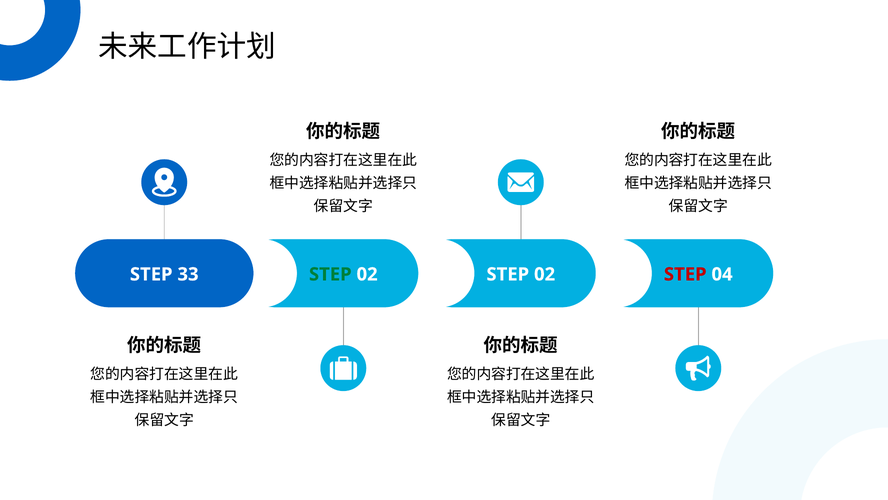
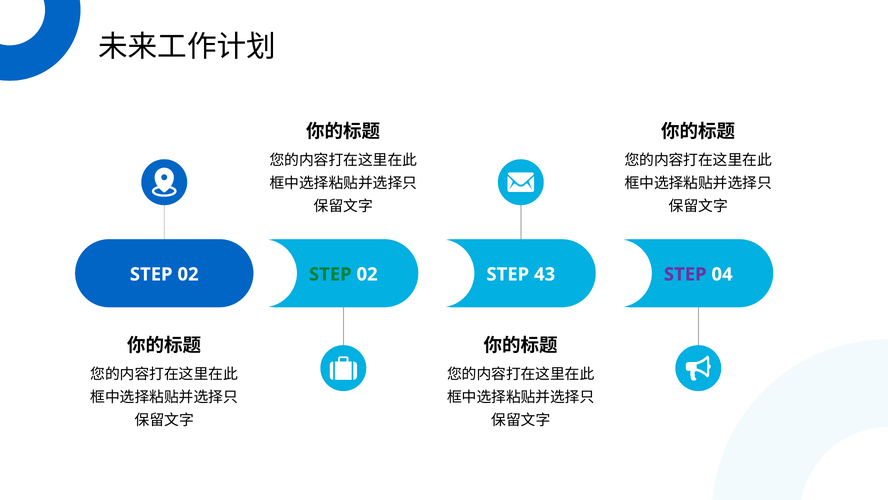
33: 33 -> 02 (188, 274)
02: 02 -> 43 (545, 274)
STEP colour: red -> purple (685, 274)
